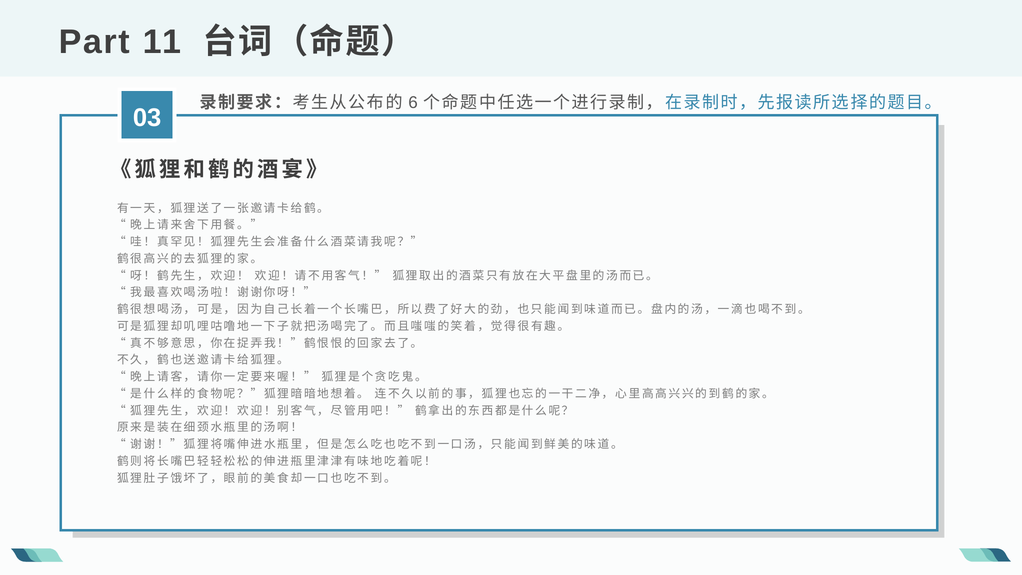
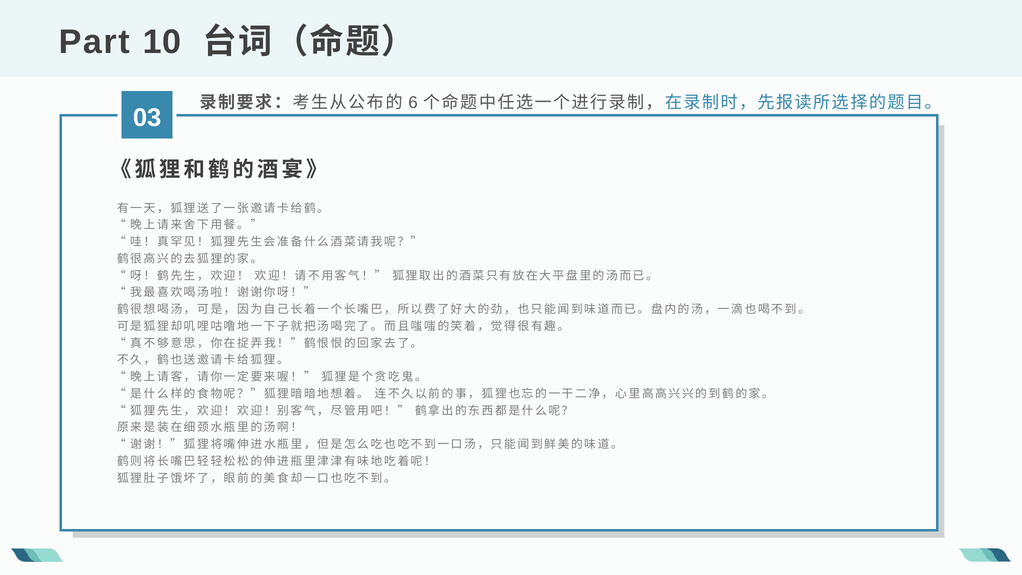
11: 11 -> 10 (162, 42)
